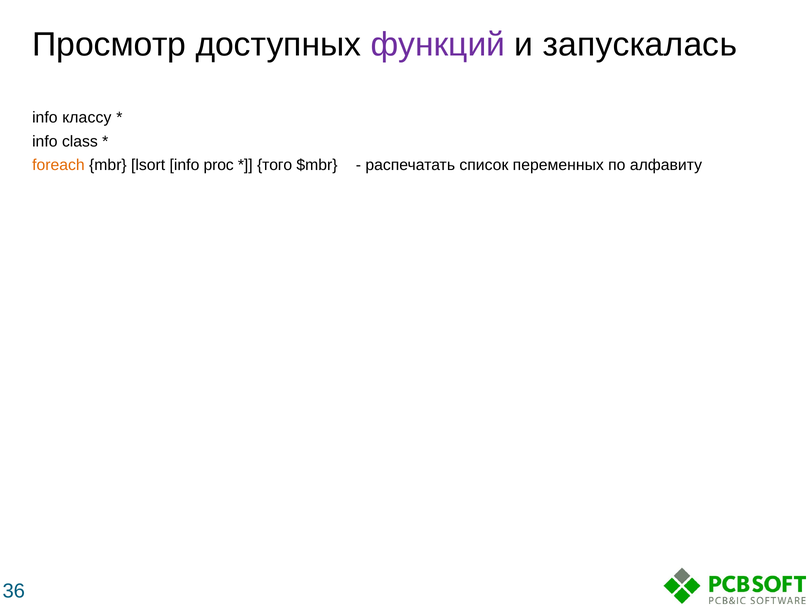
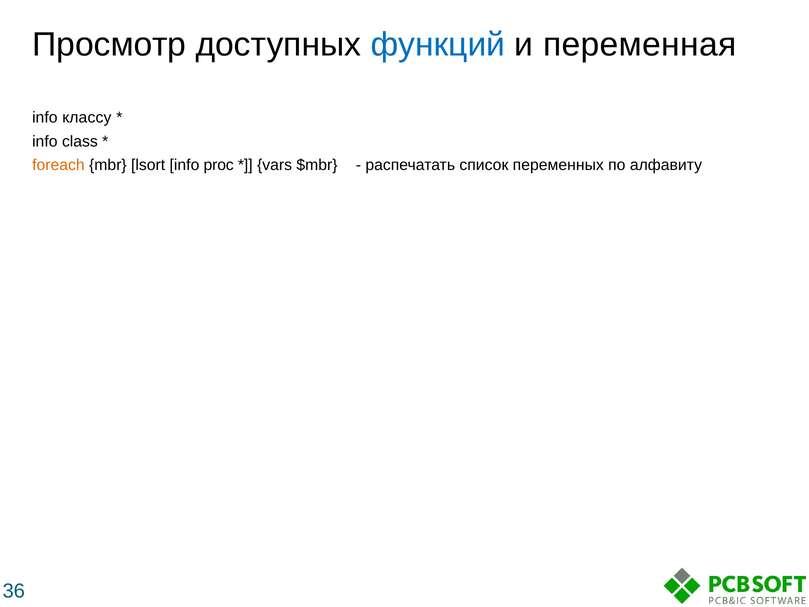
функций colour: purple -> blue (438, 45)
запускалась: запускалась -> переменная (640, 45)
того: того -> vars (275, 165)
